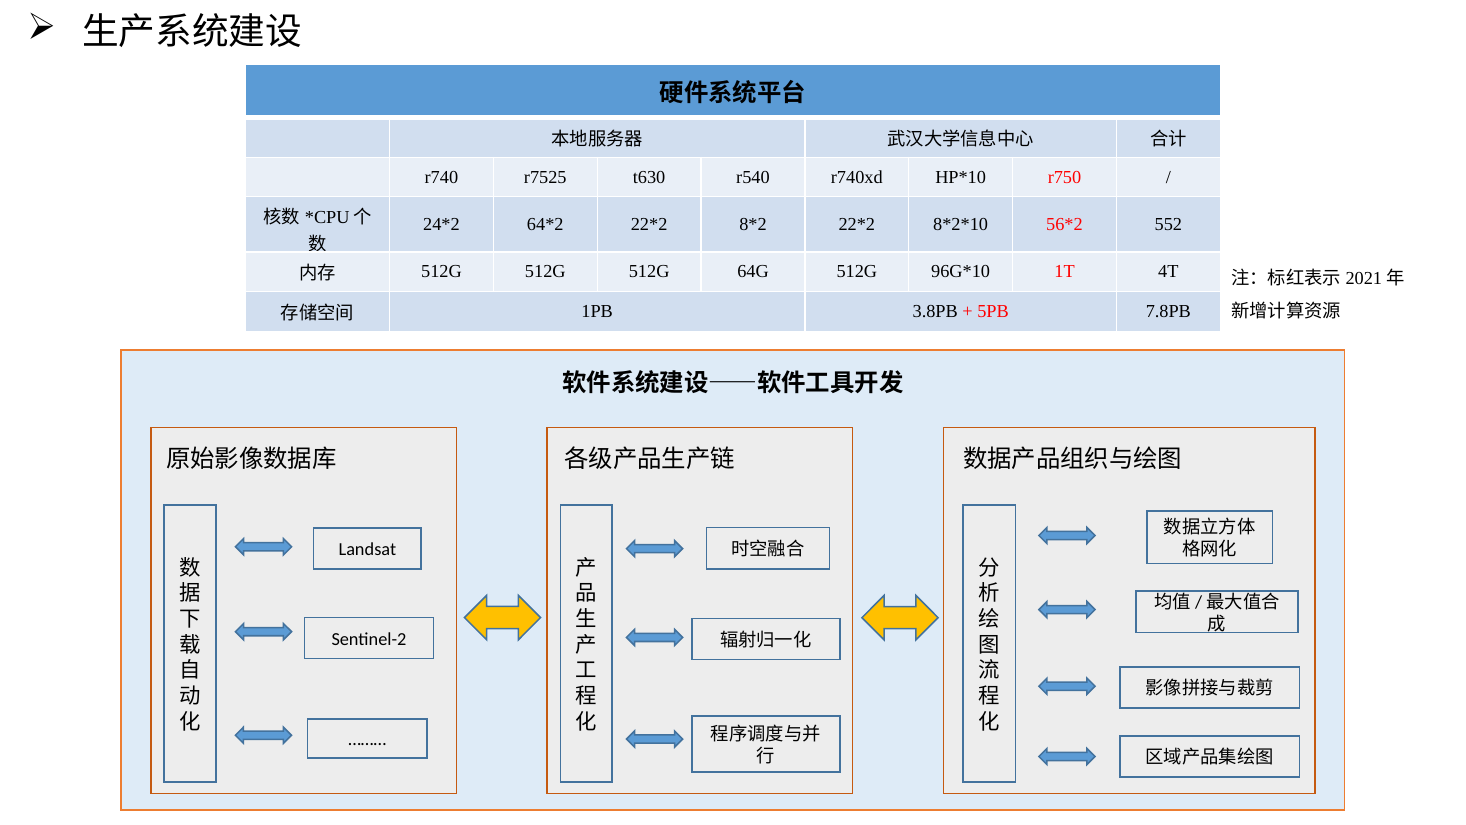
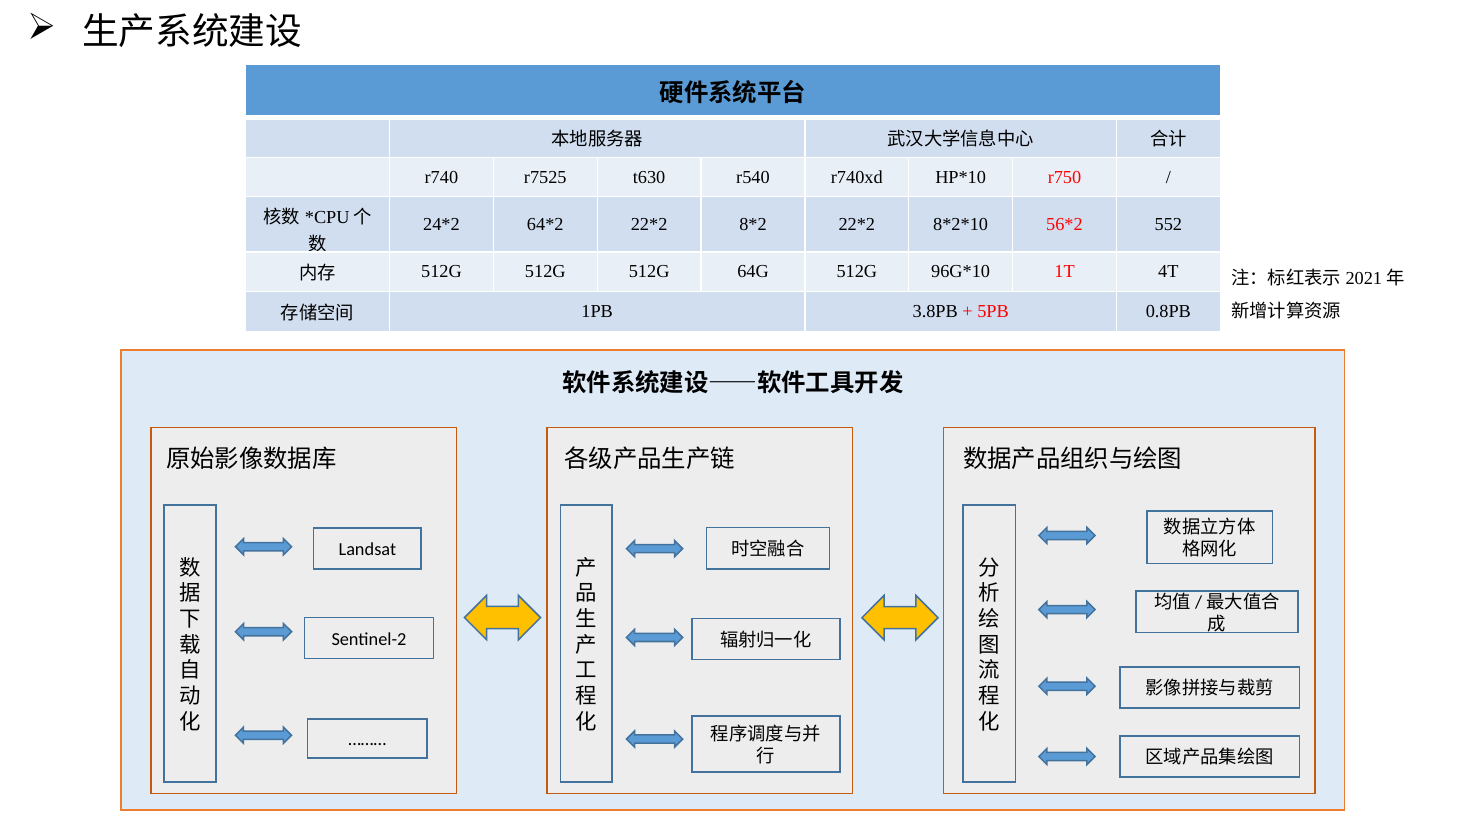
7.8PB: 7.8PB -> 0.8PB (1168, 311)
